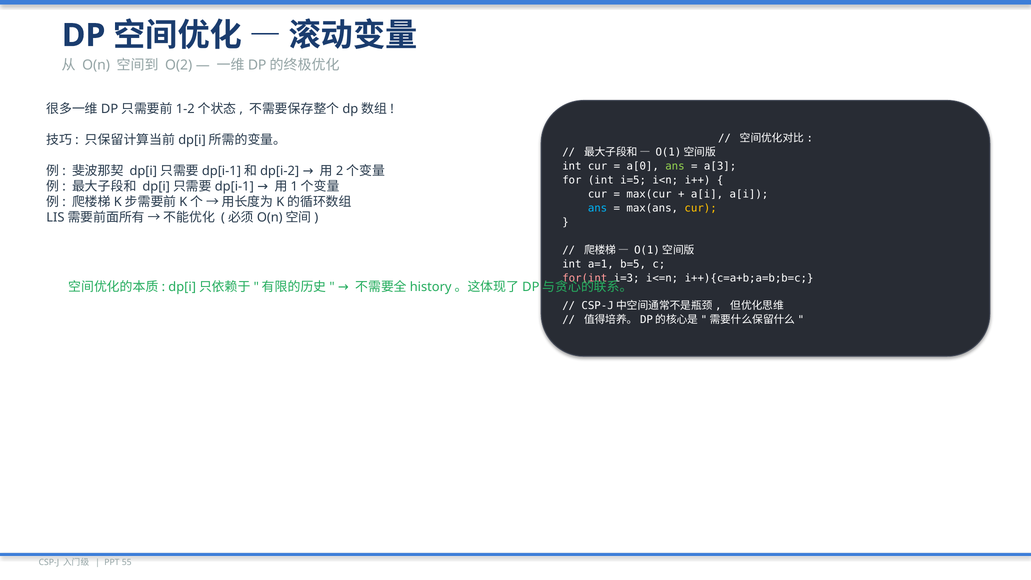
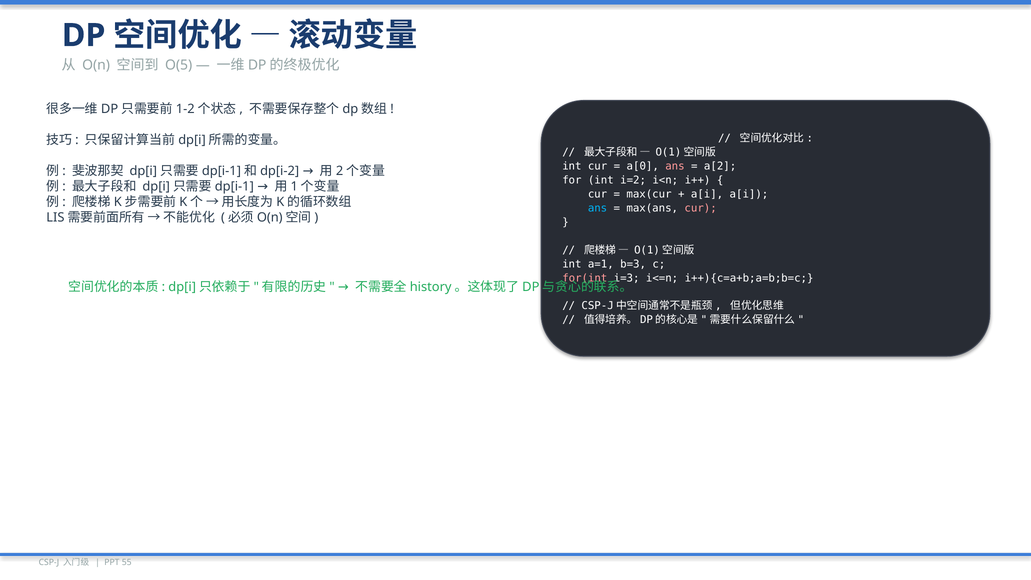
O(2: O(2 -> O(5 (179, 65)
ans colour: light green -> pink (675, 166)
a[3: a[3 -> a[2 (720, 166)
i=5: i=5 -> i=2 (633, 180)
cur colour: yellow -> pink (701, 208)
b=5: b=5 -> b=3 (633, 264)
